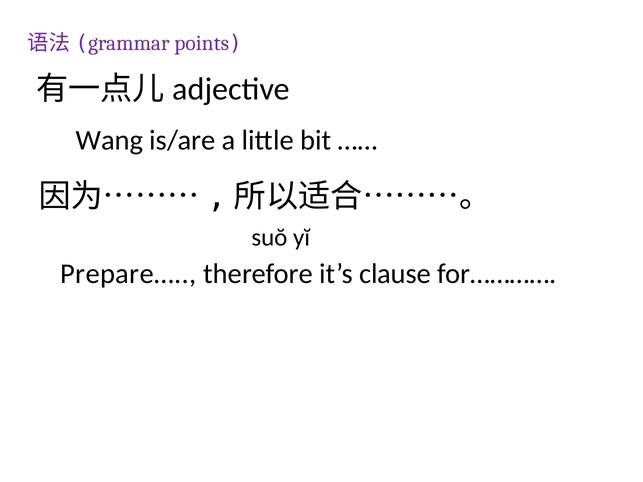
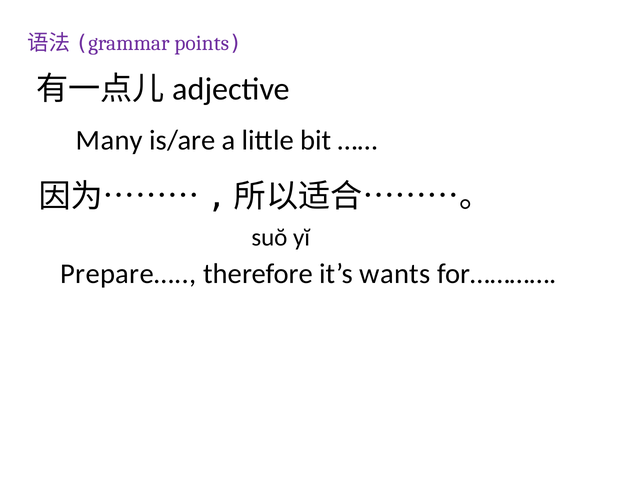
Wang: Wang -> Many (109, 140)
clause: clause -> wants (395, 274)
